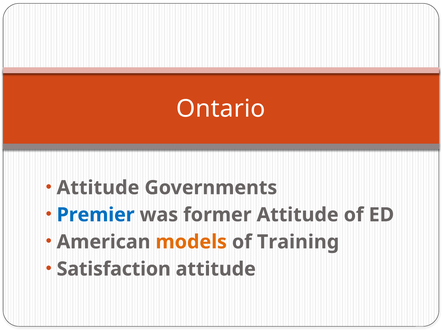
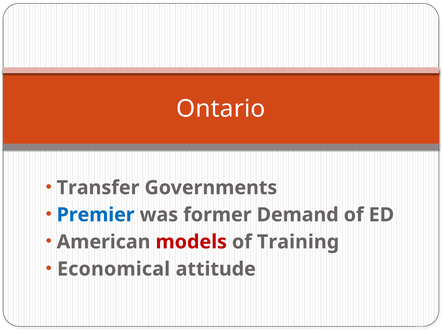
Attitude: Attitude -> Transfer (98, 188)
former Attitude: Attitude -> Demand (298, 215)
models colour: orange -> red (191, 242)
Satisfaction: Satisfaction -> Economical (114, 269)
